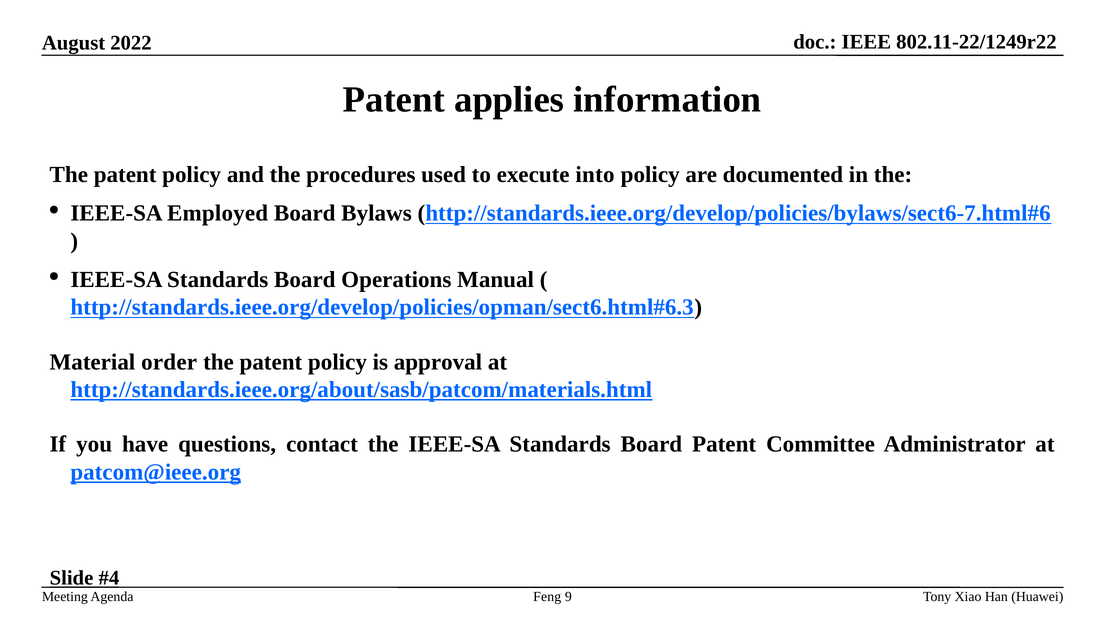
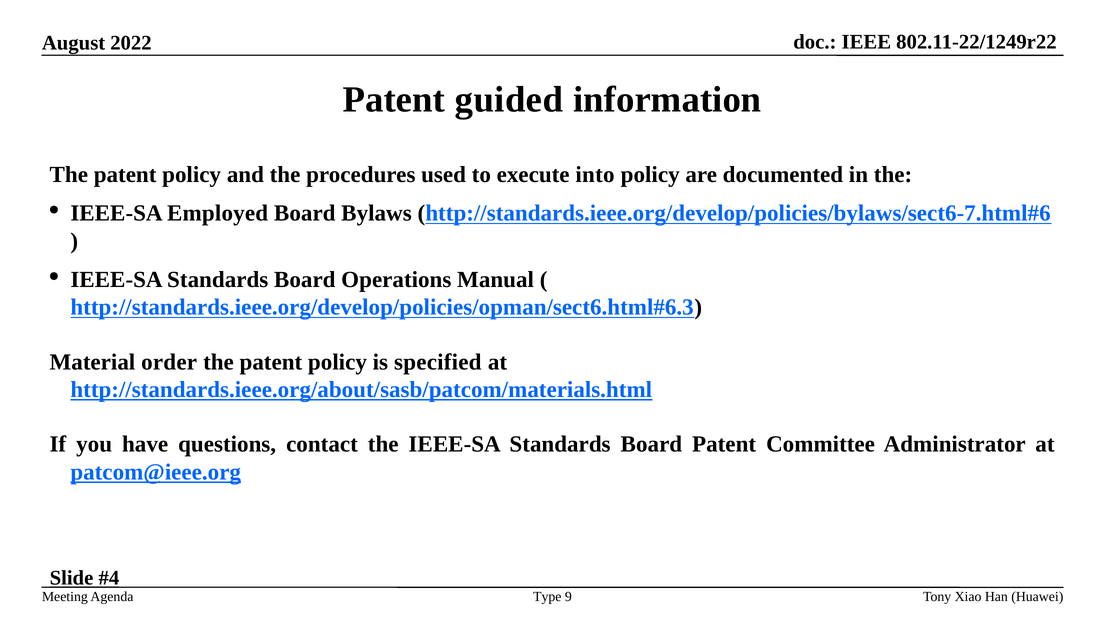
applies: applies -> guided (509, 99)
approval: approval -> specified (438, 362)
Feng: Feng -> Type (547, 596)
